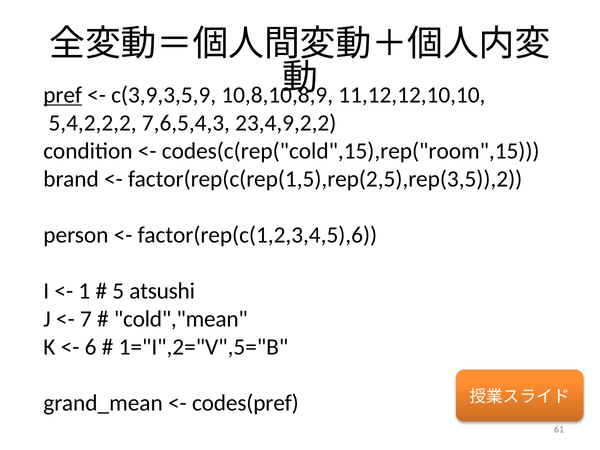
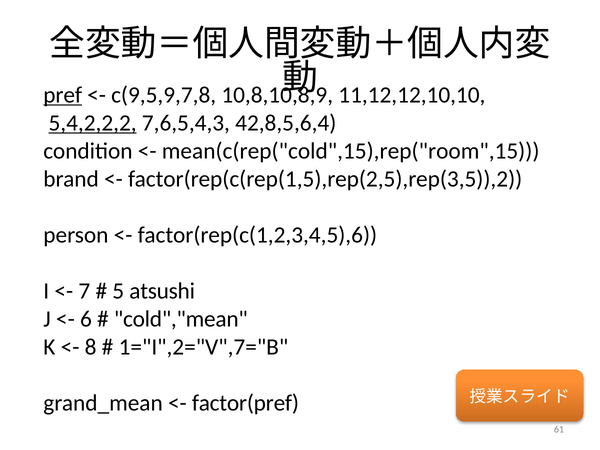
c(3,9,3,5,9: c(3,9,3,5,9 -> c(9,5,9,7,8 (164, 95)
5,4,2,2,2 underline: none -> present (93, 123)
23,4,9,2,2: 23,4,9,2,2 -> 42,8,5,6,4 (286, 123)
codes(c(rep("cold",15),rep("room",15: codes(c(rep("cold",15),rep("room",15 -> mean(c(rep("cold",15),rep("room",15 (351, 151)
1: 1 -> 7 (84, 291)
7: 7 -> 6 (86, 319)
6: 6 -> 8 (91, 347)
1="I",2="V",5="B: 1="I",2="V",5="B -> 1="I",2="V",7="B (203, 347)
codes(pref: codes(pref -> factor(pref (245, 403)
